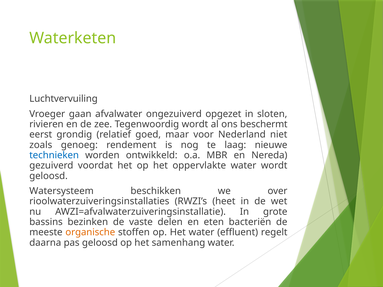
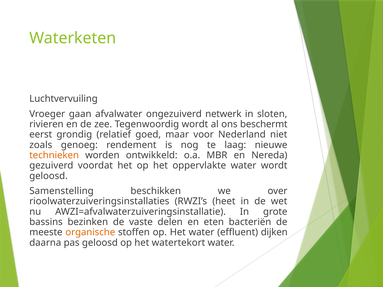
opgezet: opgezet -> netwerk (223, 114)
technieken colour: blue -> orange (54, 155)
Watersysteem: Watersysteem -> Samenstelling (61, 191)
regelt: regelt -> dijken (274, 233)
samenhang: samenhang -> watertekort (178, 243)
